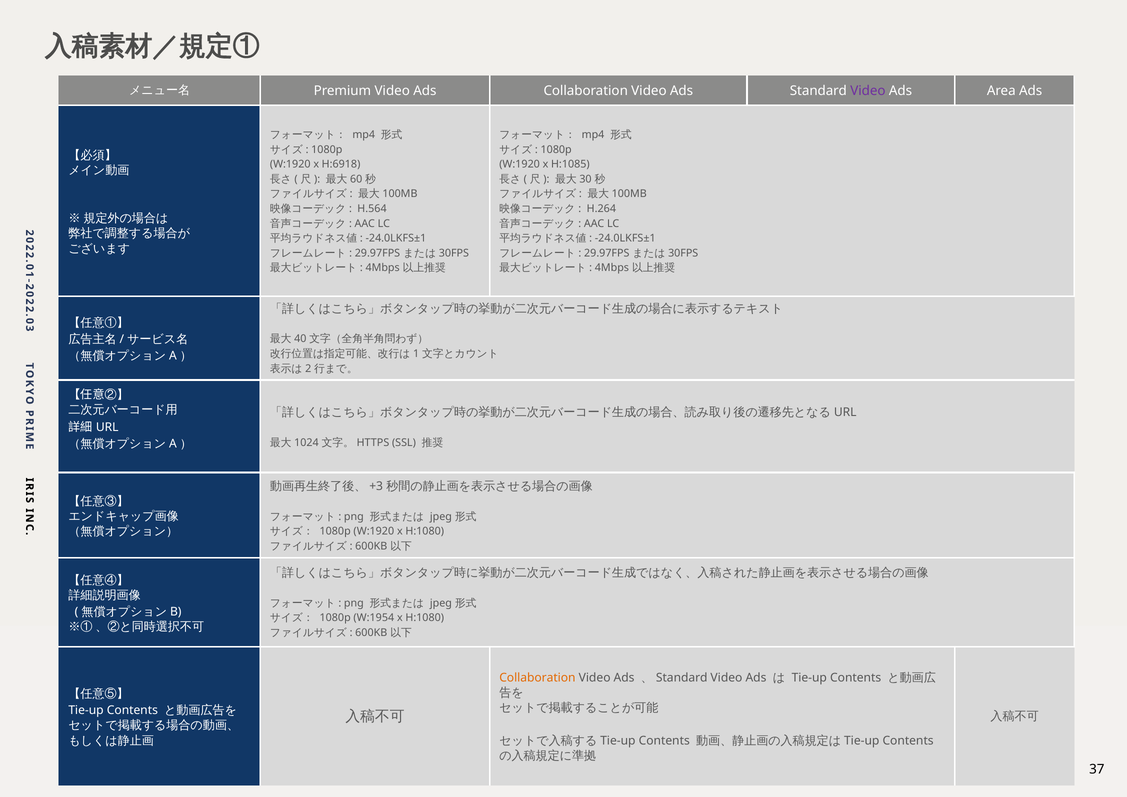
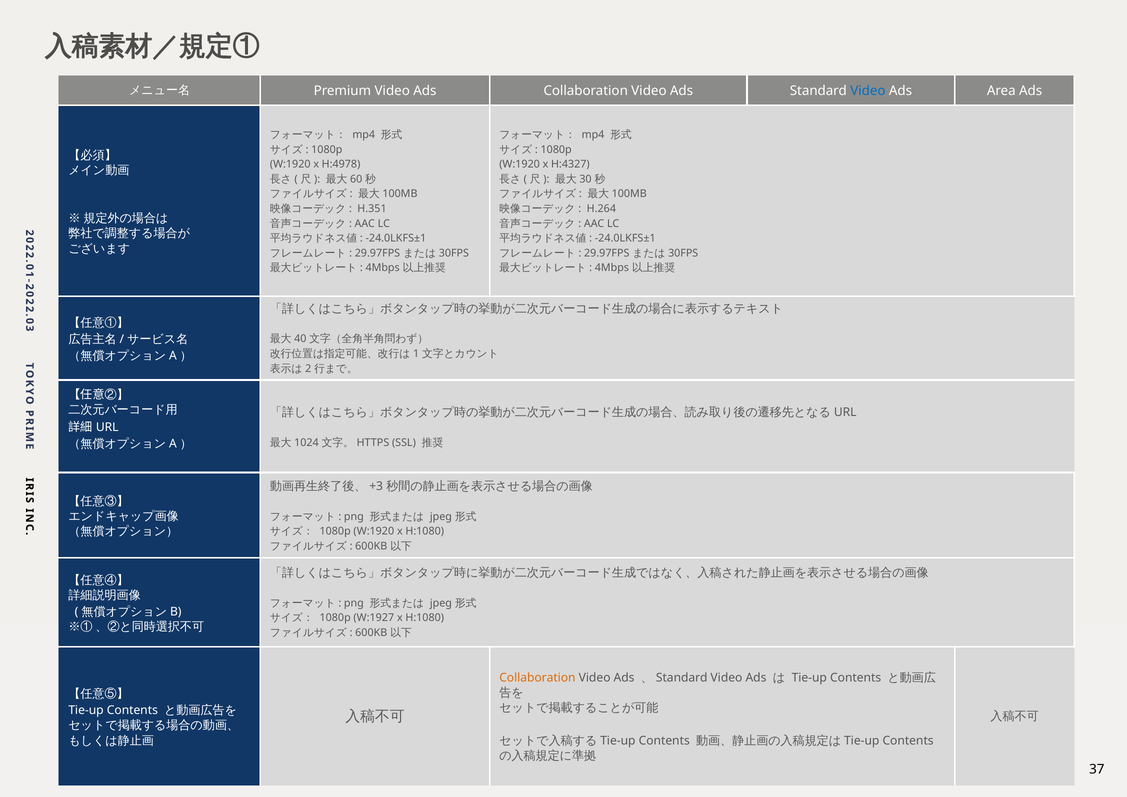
Video colour: purple -> blue (868, 91)
H:6918: H:6918 -> H:4978 (341, 164)
H:1085: H:1085 -> H:4327 (570, 164)
H.564: H.564 -> H.351 (372, 209)
W:1954: W:1954 -> W:1927 (374, 618)
